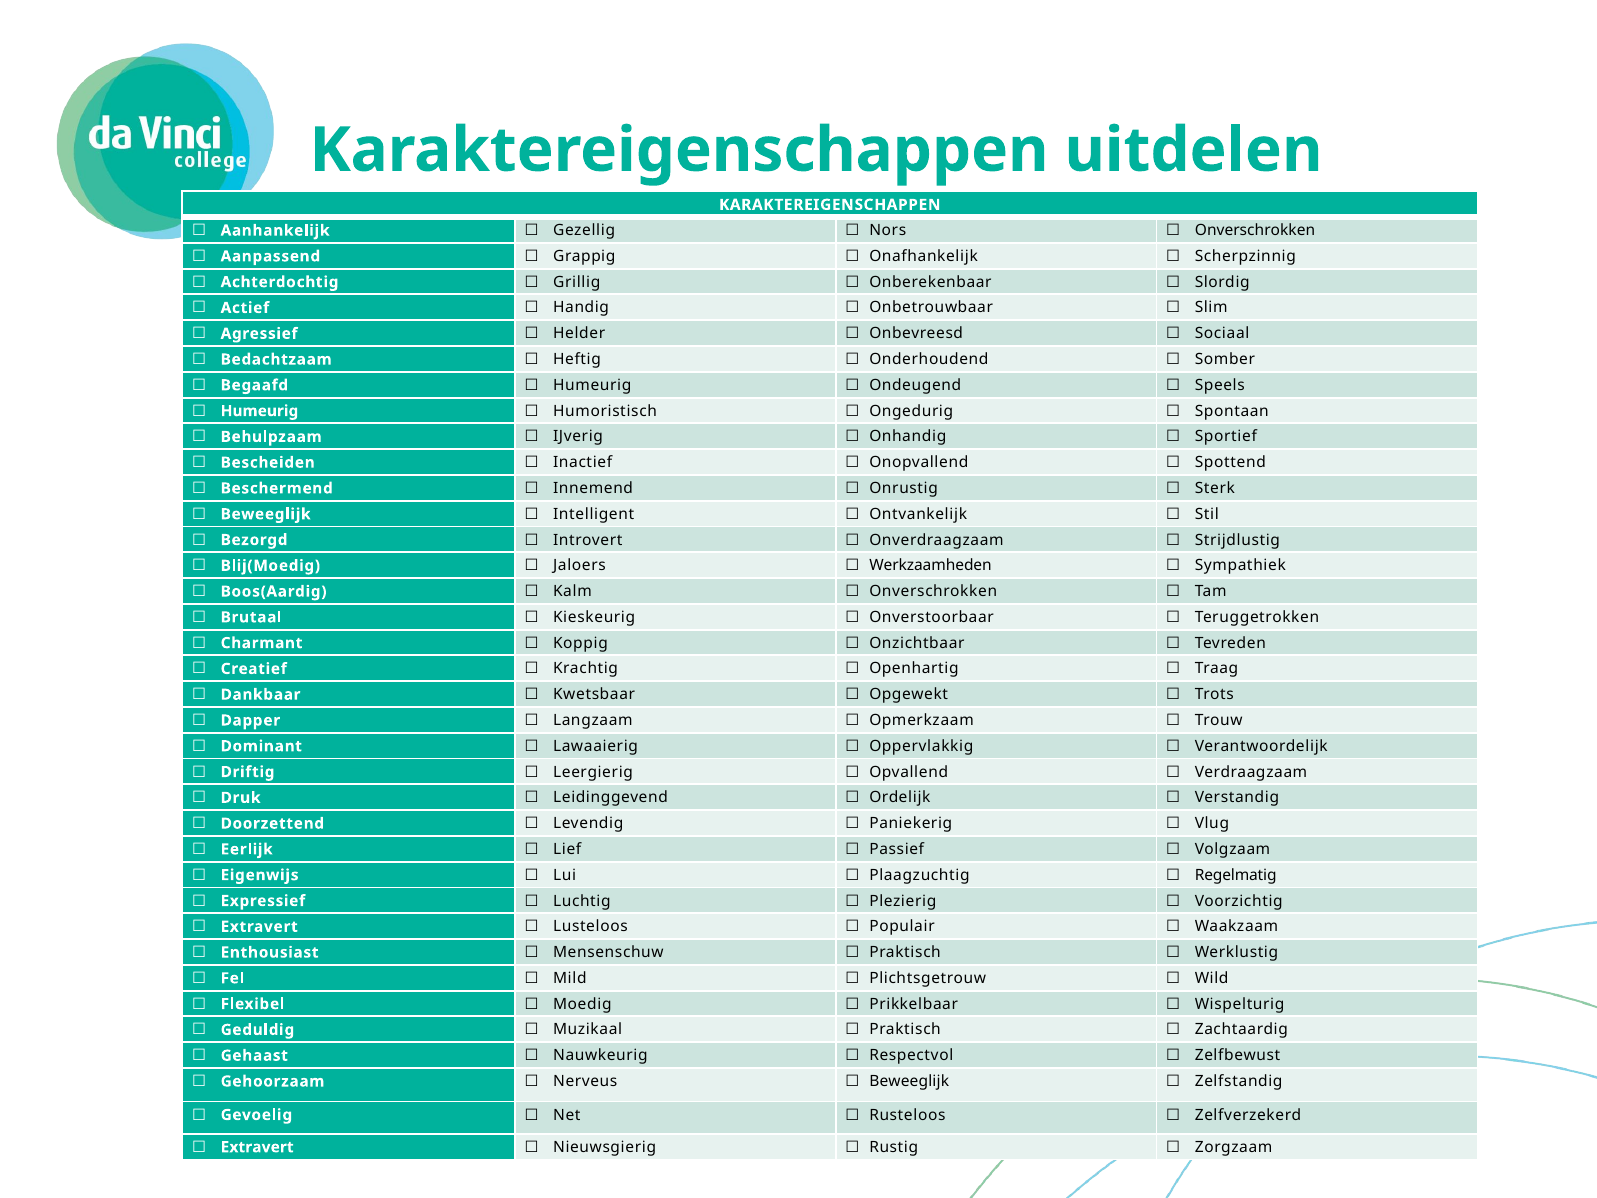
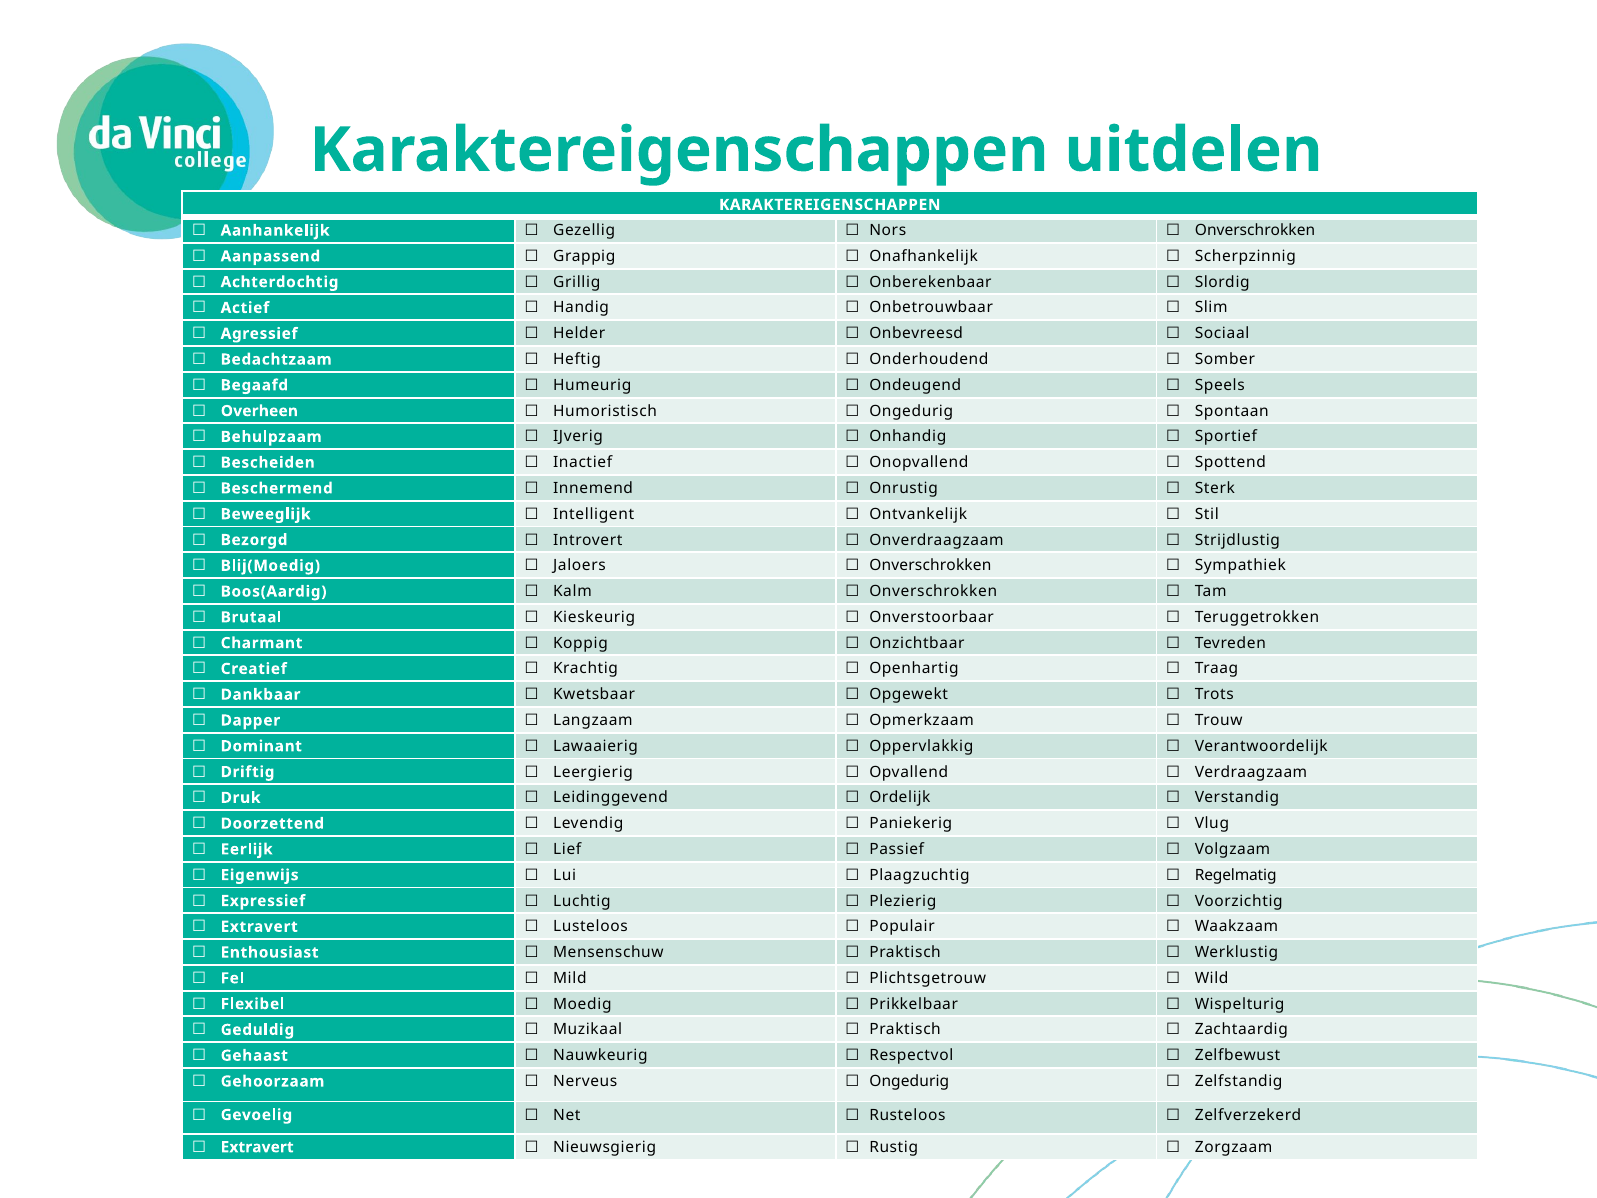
Humeurig: Humeurig -> Overheen (259, 411)
Werkzaamheden: Werkzaamheden -> Onverschrokken (930, 566)
Beweeglijk: Beweeglijk -> Ongedurig (909, 1081)
